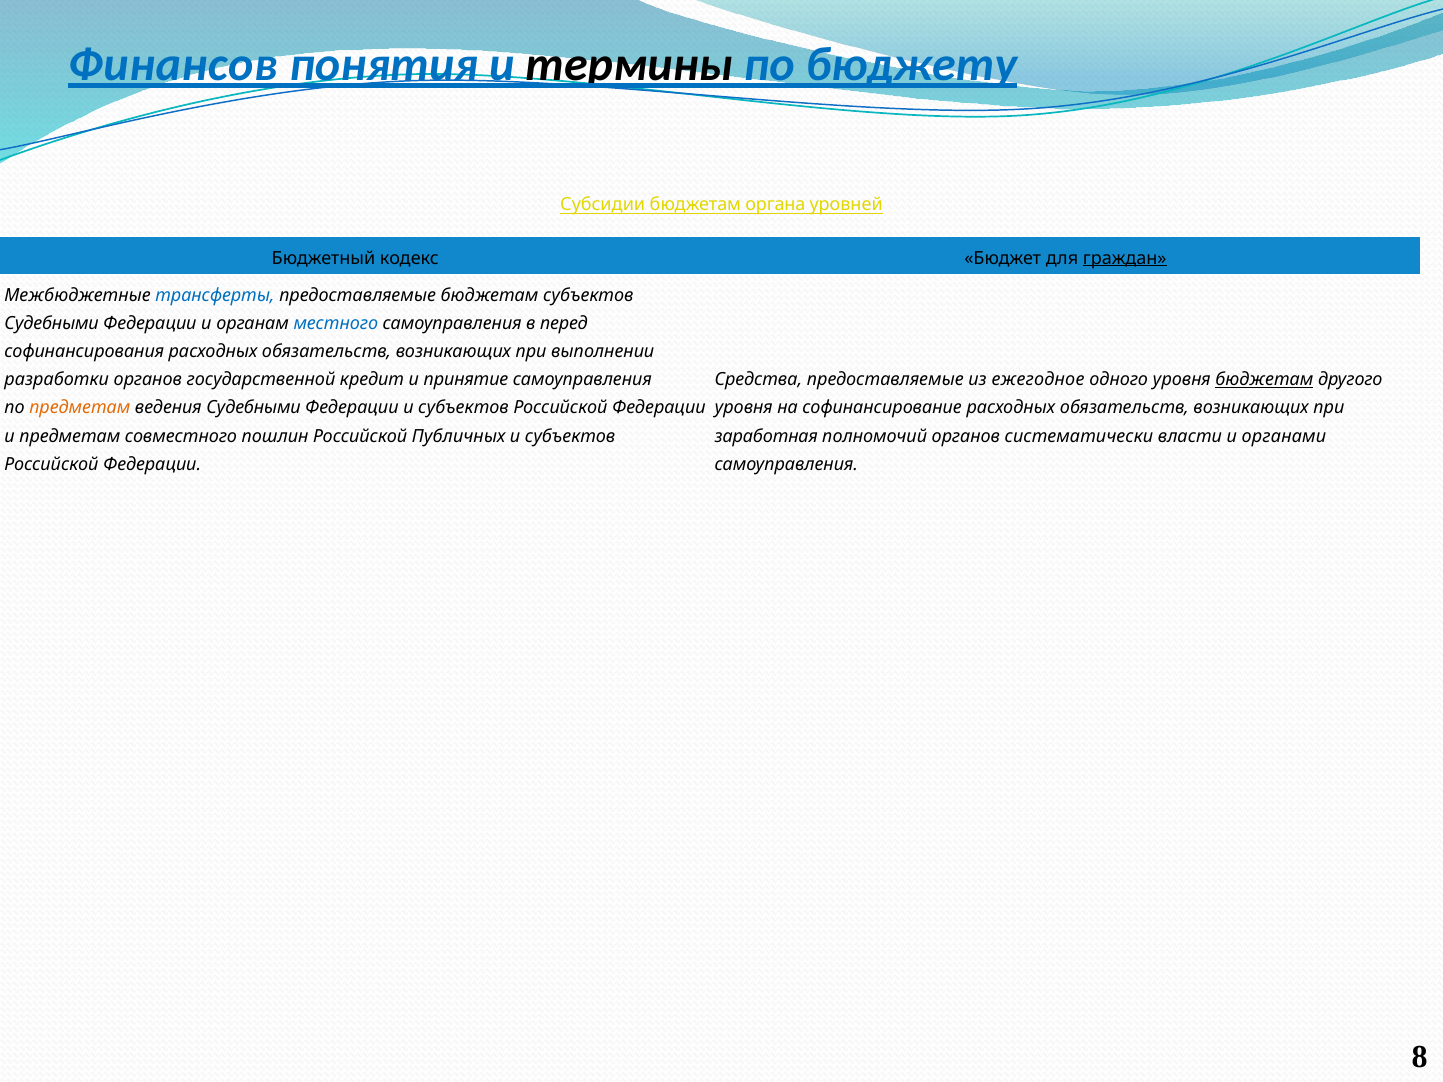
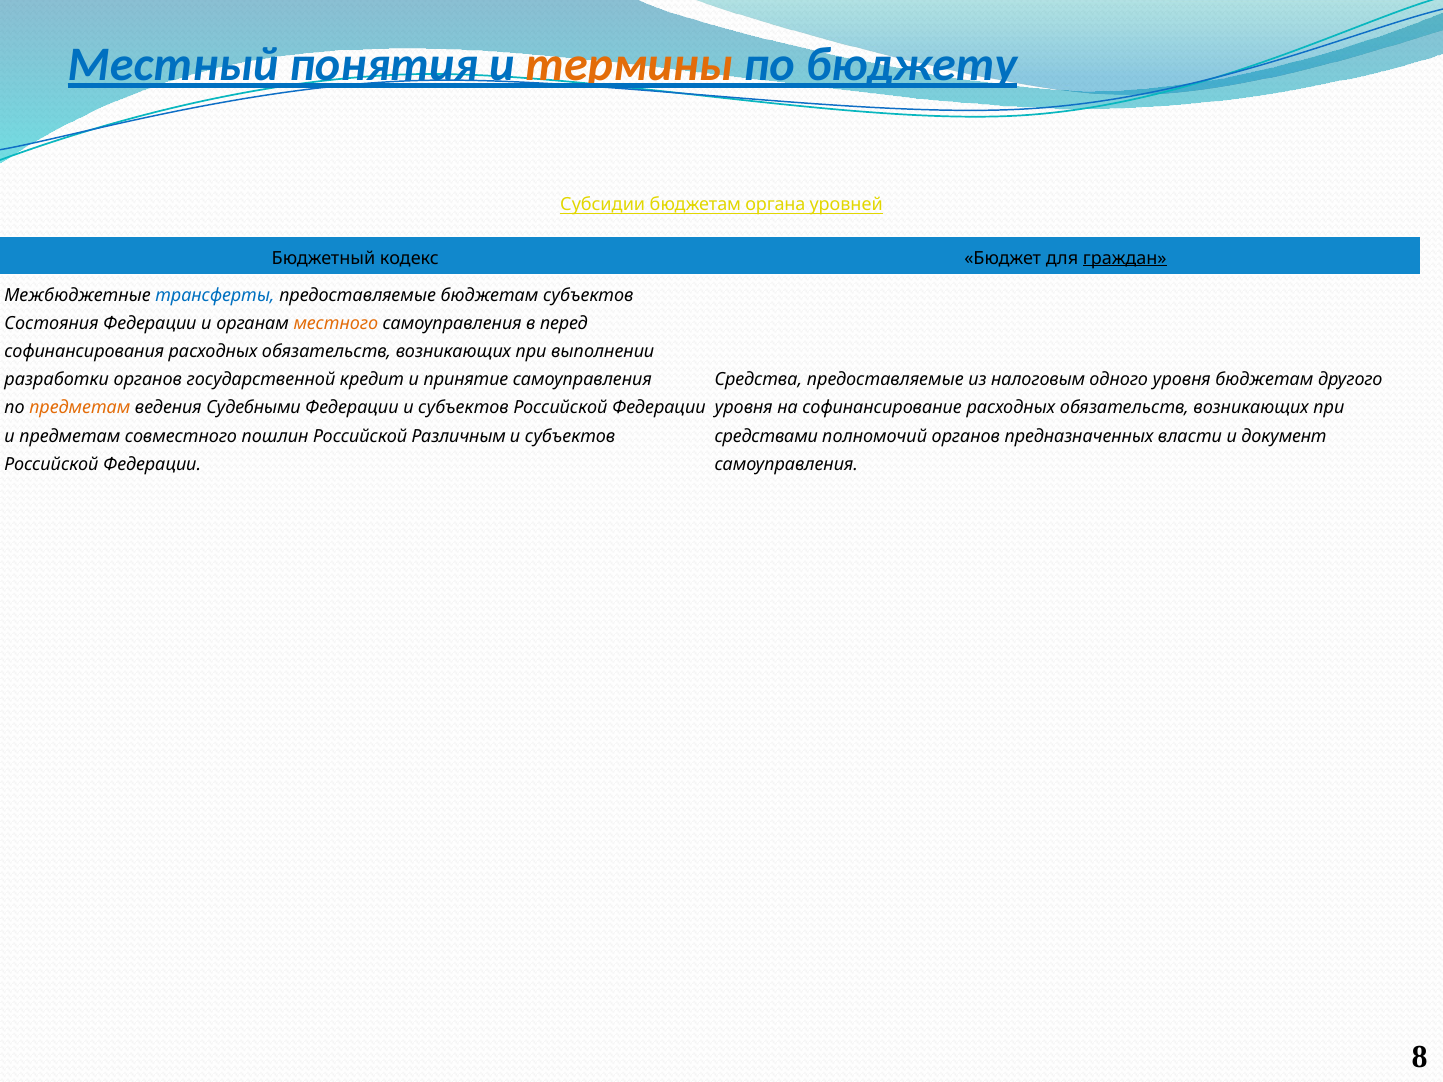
Финансов: Финансов -> Местный (173, 65)
термины colour: black -> orange (629, 65)
Судебными: Судебными -> Состояния (51, 324)
местного colour: blue -> orange (336, 324)
ежегодное: ежегодное -> налоговым (1038, 380)
бюджетам underline: present -> none (1264, 380)
Публичных: Публичных -> Различным (459, 436)
заработная: заработная -> средствами (766, 436)
систематически: систематически -> предназначенных (1079, 436)
органами: органами -> документ (1284, 436)
